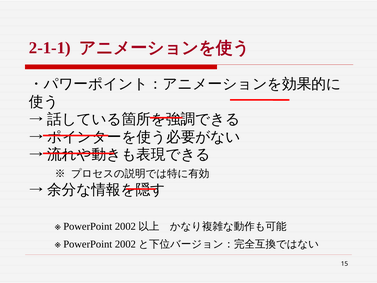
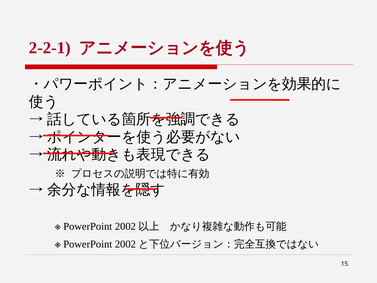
2-1-1: 2-1-1 -> 2-2-1 (50, 48)
